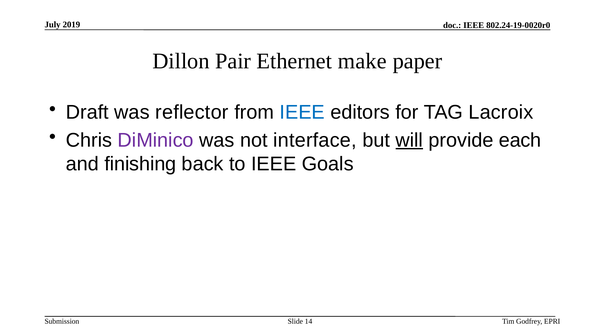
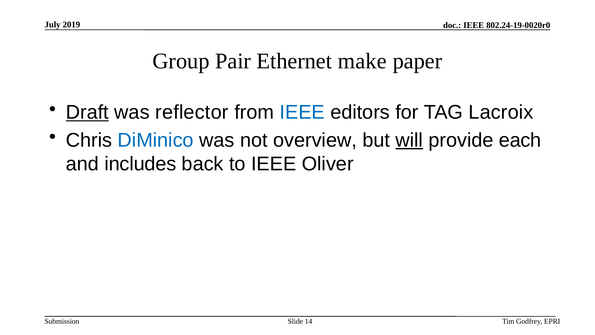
Dillon: Dillon -> Group (181, 61)
Draft underline: none -> present (87, 112)
DiMinico colour: purple -> blue (156, 140)
interface: interface -> overview (315, 140)
finishing: finishing -> includes (140, 164)
Goals: Goals -> Oliver (328, 164)
